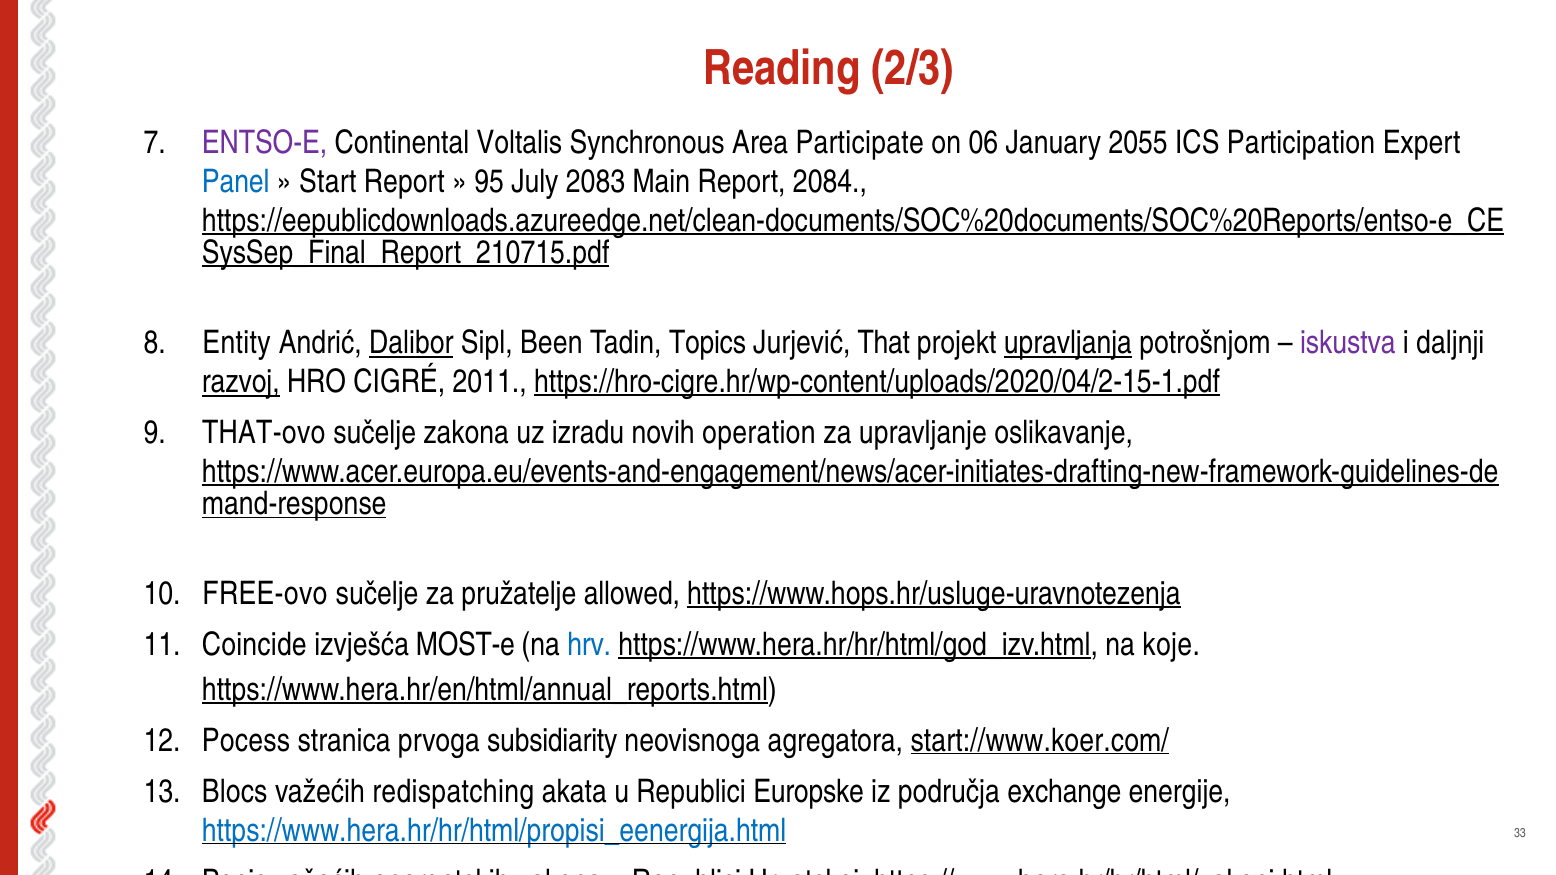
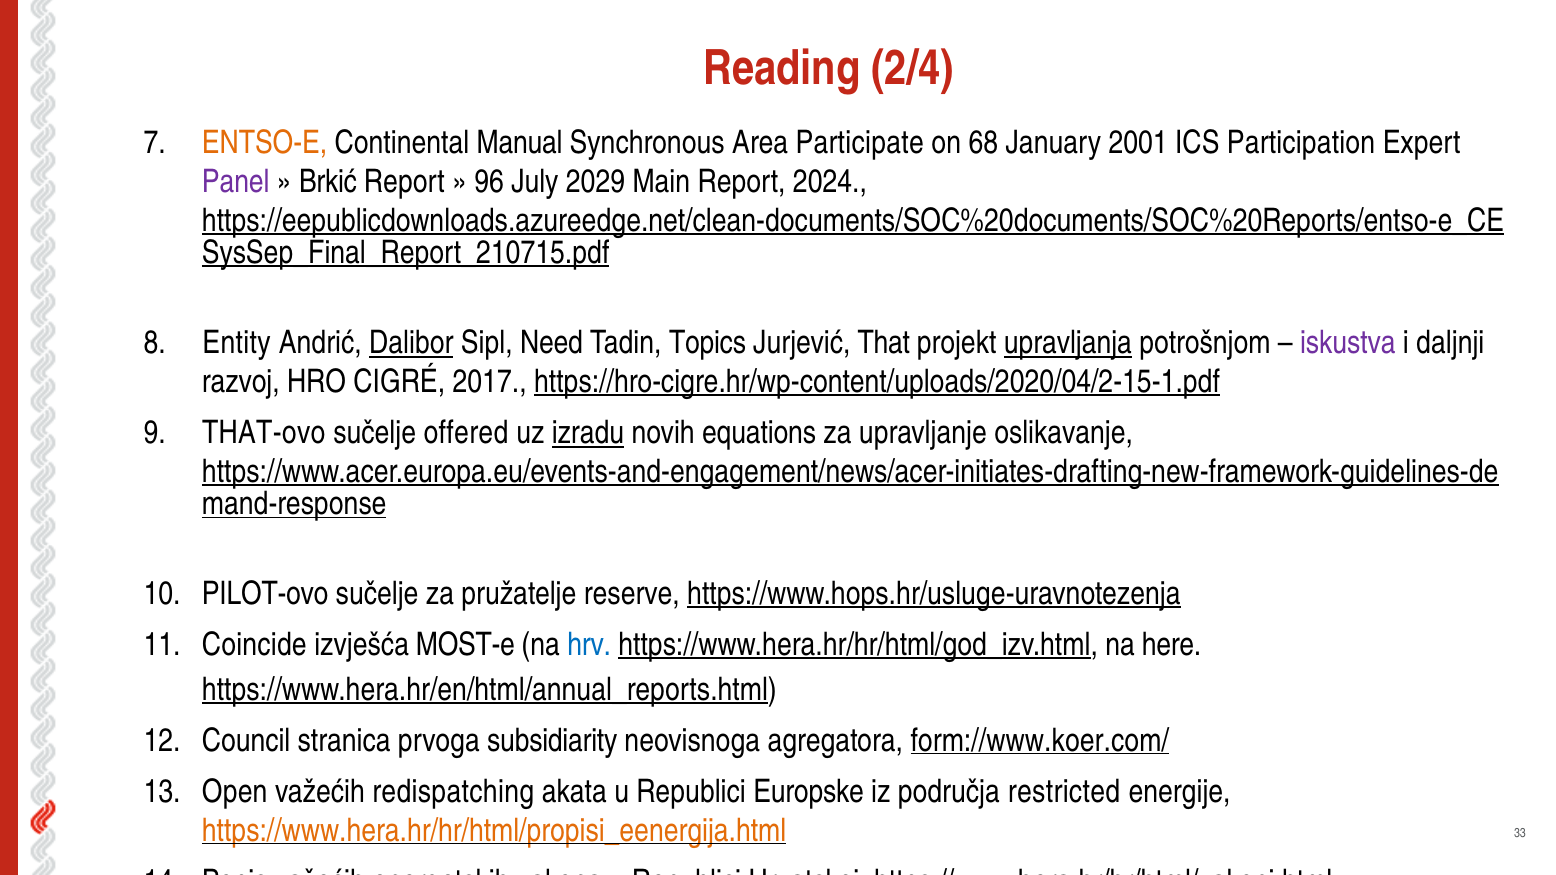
2/3: 2/3 -> 2/4 (913, 69)
ENTSO-E colour: purple -> orange (265, 143)
Voltalis: Voltalis -> Manual (520, 143)
06: 06 -> 68 (983, 143)
2055: 2055 -> 2001 (1138, 143)
Panel colour: blue -> purple (236, 182)
Start: Start -> Brkić (328, 182)
95: 95 -> 96 (489, 182)
2083: 2083 -> 2029 (595, 182)
2084: 2084 -> 2024 (830, 182)
Been: Been -> Need (552, 343)
razvoj underline: present -> none (241, 382)
2011: 2011 -> 2017 (490, 382)
sučelje zakona: zakona -> offered (466, 433)
izradu underline: none -> present (588, 433)
operation: operation -> equations (759, 433)
FREE-ovo: FREE-ovo -> PILOT-ovo (265, 594)
allowed: allowed -> reserve (632, 594)
na koje: koje -> here (1172, 645)
Pocess: Pocess -> Council (246, 741)
start://www.koer.com/: start://www.koer.com/ -> form://www.koer.com/ (1040, 741)
Blocs: Blocs -> Open (235, 792)
exchange: exchange -> restricted (1064, 792)
https://www.hera.hr/hr/html/propisi_eenergija.html colour: blue -> orange (494, 831)
